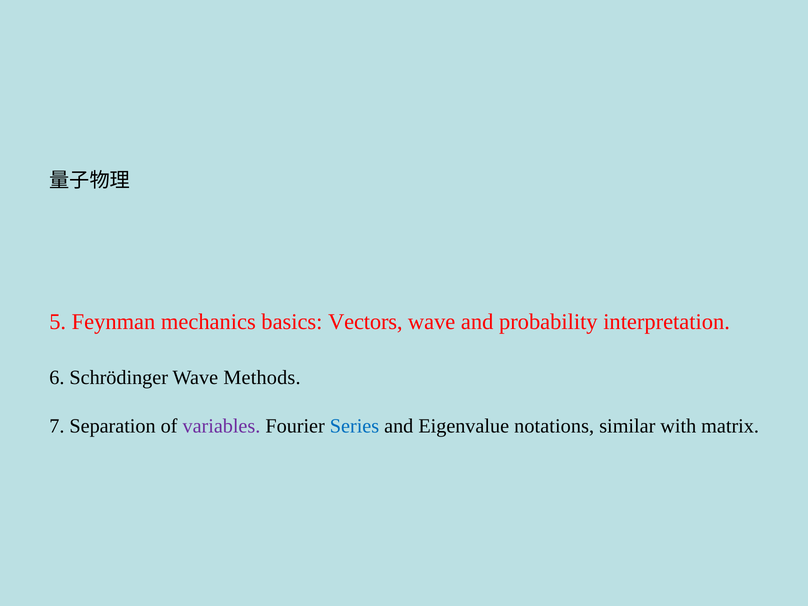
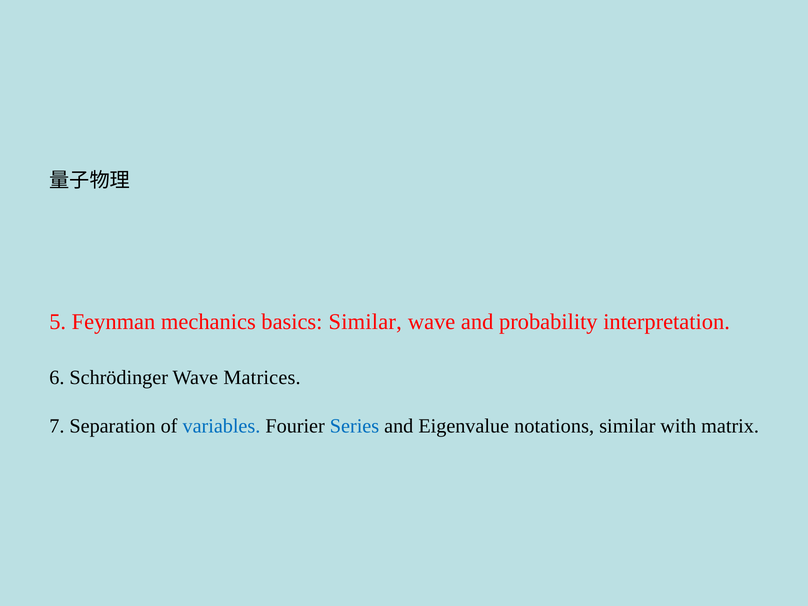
basics Vectors: Vectors -> Similar (365, 322)
Methods: Methods -> Matrices (262, 378)
variables colour: purple -> blue (221, 426)
